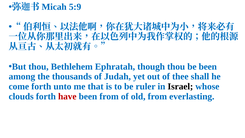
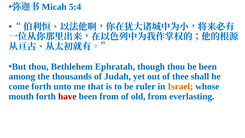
5:9: 5:9 -> 5:4 (75, 7)
Israel colour: black -> orange (180, 86)
clouds: clouds -> mouth (21, 96)
